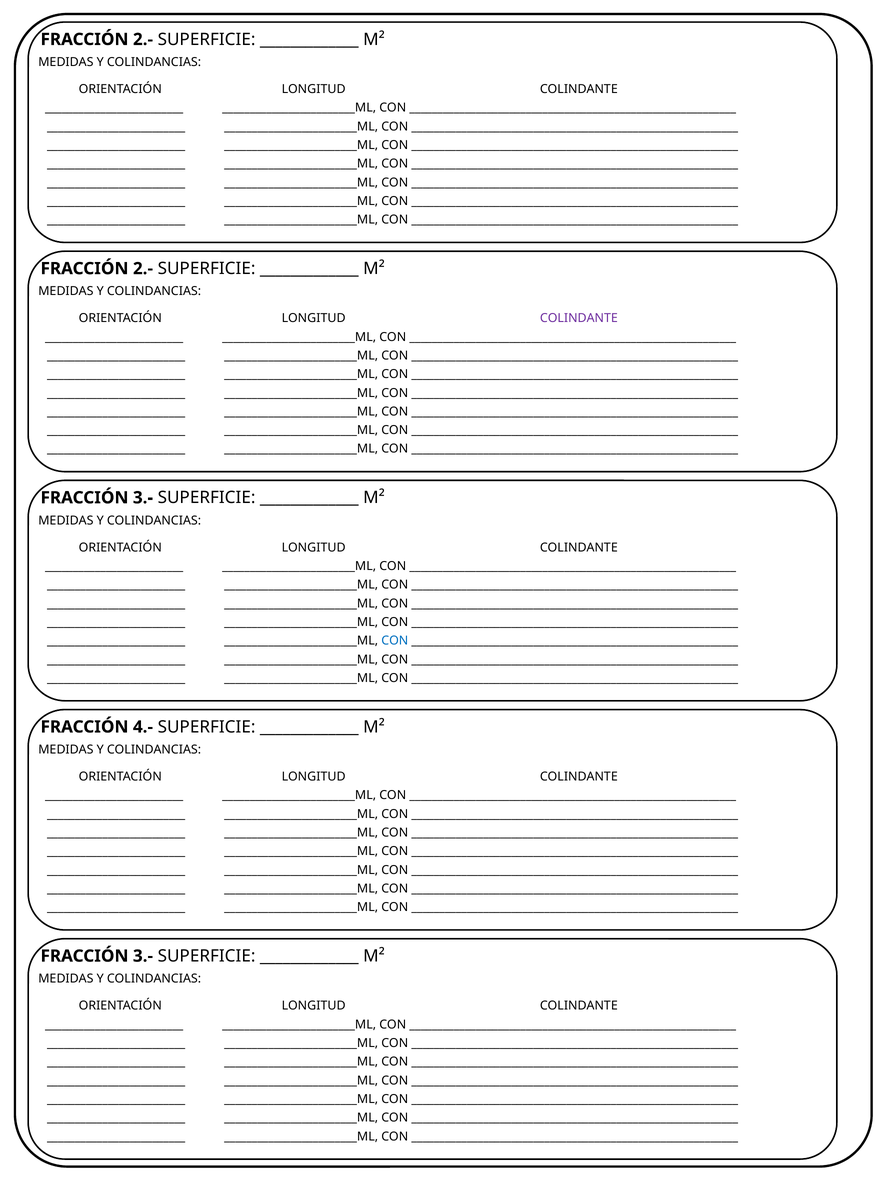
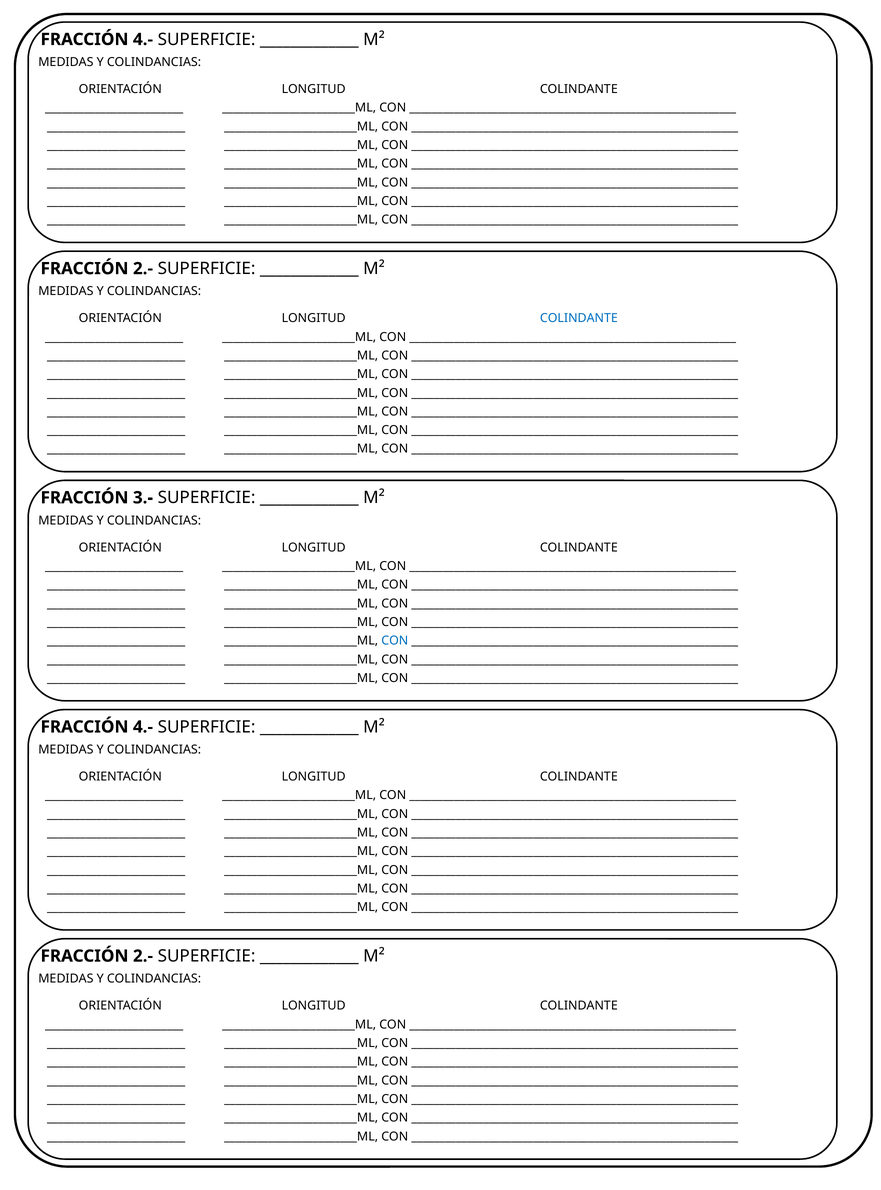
2.-: 2.- -> 4.- (143, 39)
COLINDANTE colour: purple -> blue (579, 318)
3.-: 3.- -> 2.- (143, 956)
